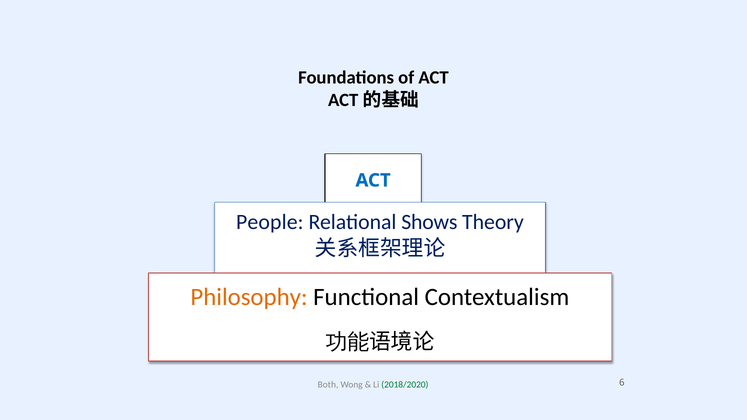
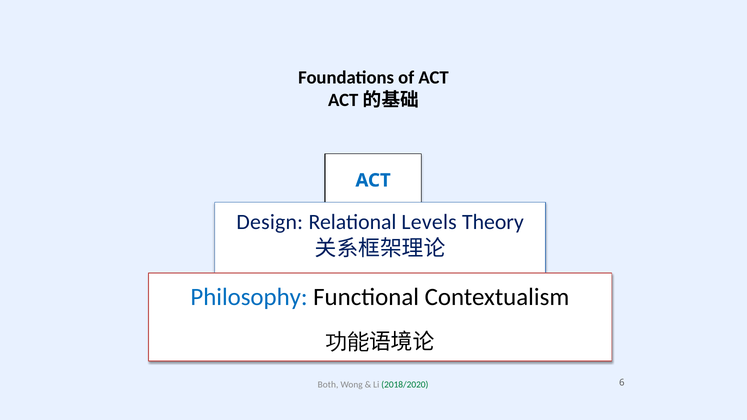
People: People -> Design (270, 222)
Shows: Shows -> Levels (429, 222)
Philosophy colour: orange -> blue (249, 297)
